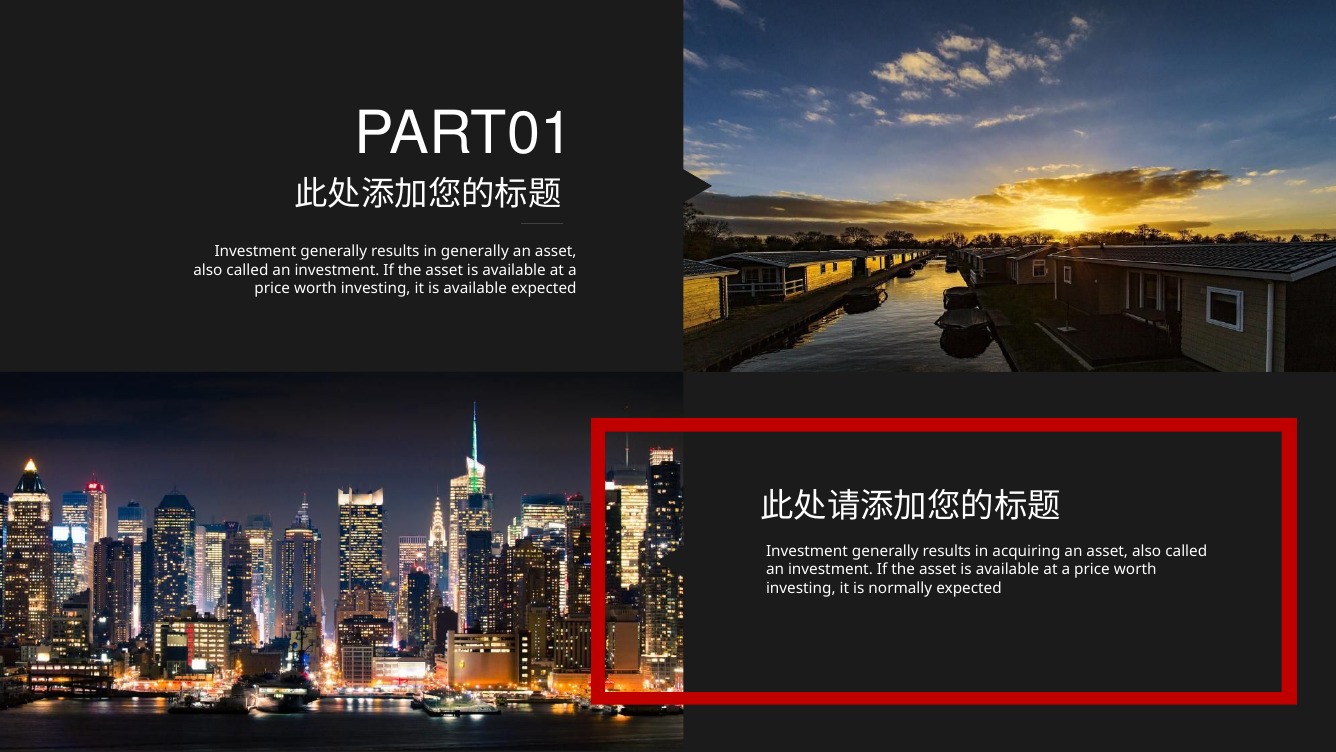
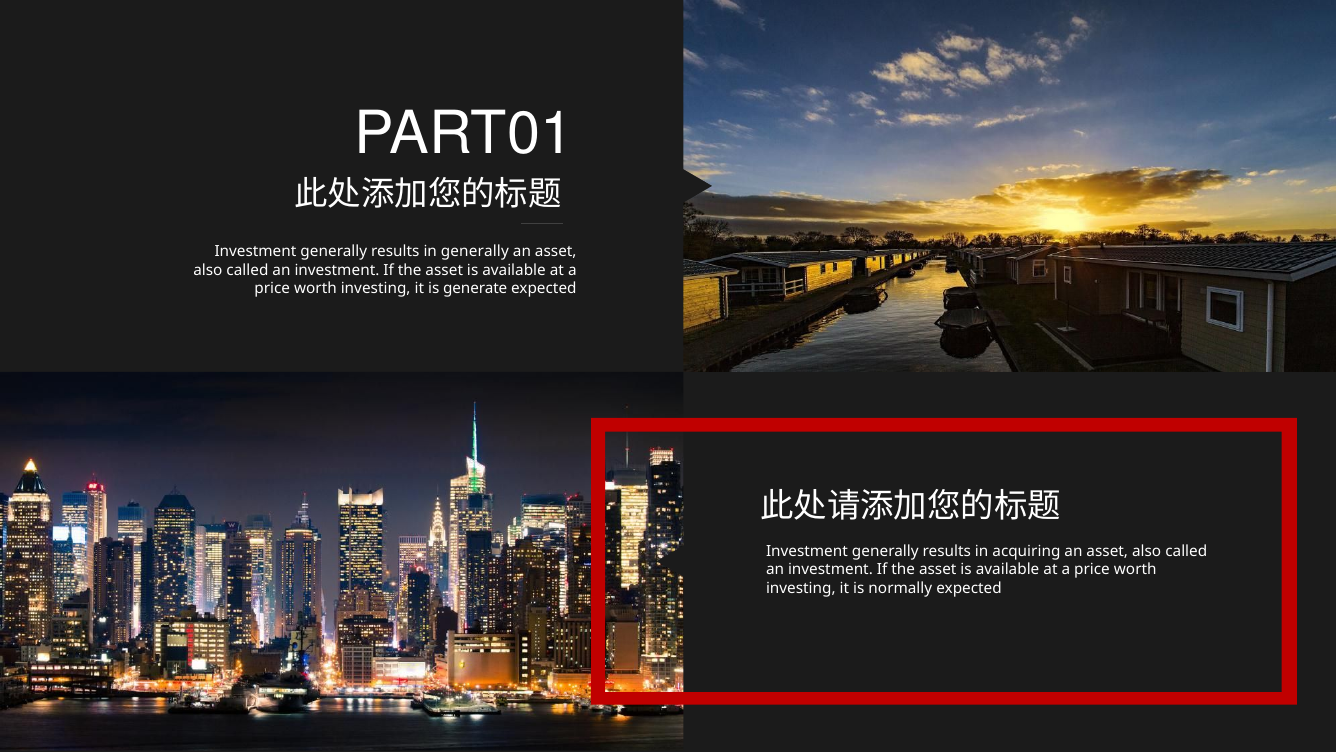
it is available: available -> generate (475, 288)
